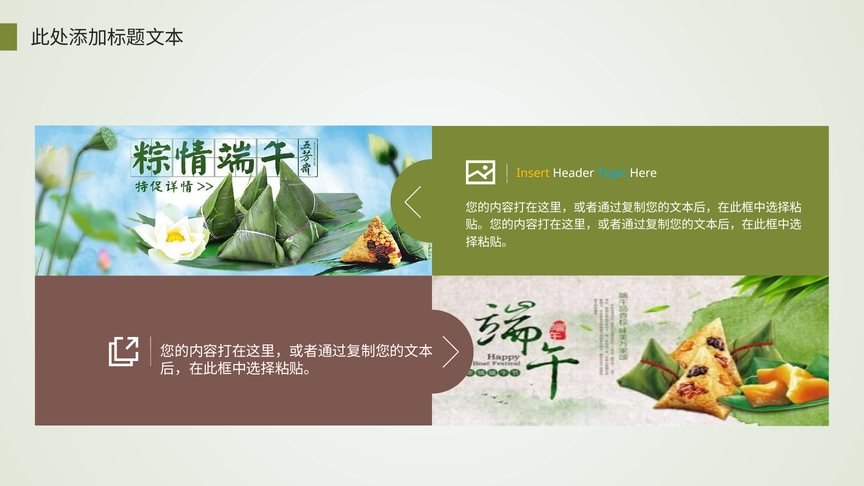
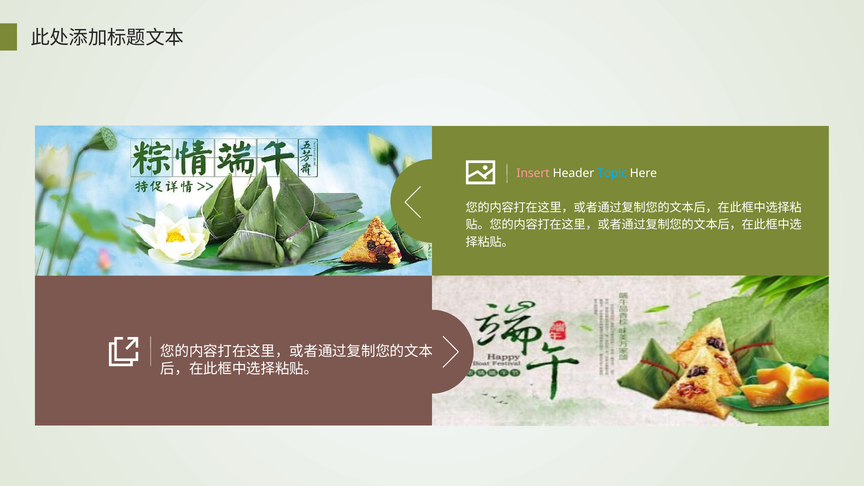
Insert colour: yellow -> pink (533, 173)
